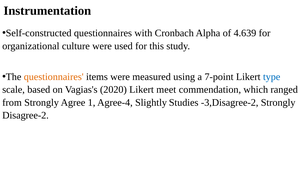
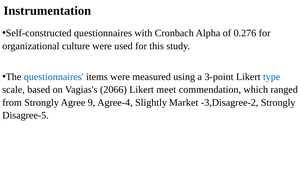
4.639: 4.639 -> 0.276 (245, 33)
questionnaires colour: orange -> blue (54, 77)
7-point: 7-point -> 3-point (219, 77)
2020: 2020 -> 2066 (113, 90)
1: 1 -> 9 (92, 103)
Studies: Studies -> Market (184, 103)
Disagree-2: Disagree-2 -> Disagree-5 (26, 116)
